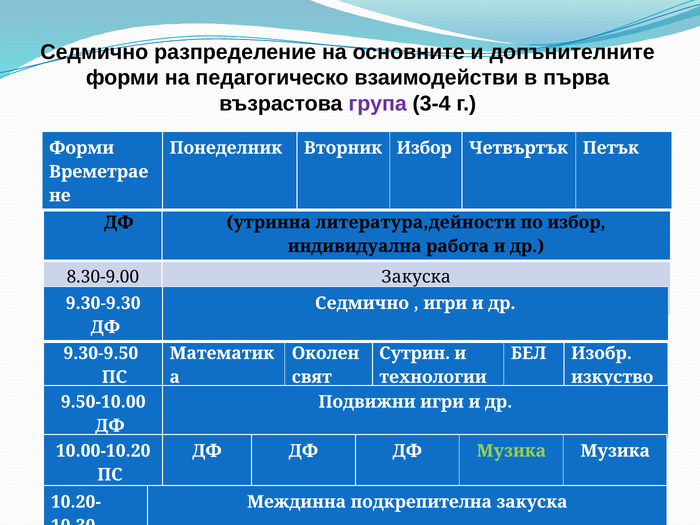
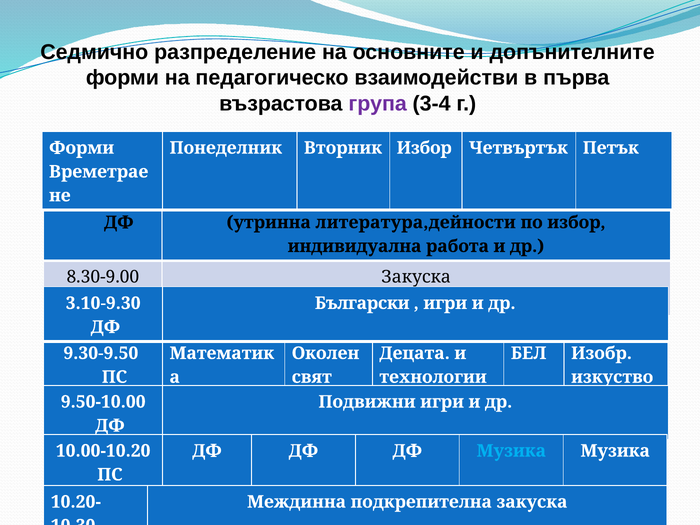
9.30-9.30: 9.30-9.30 -> 3.10-9.30 (103, 303)
Седмично: Седмично -> Български (362, 303)
Сутрин: Сутрин -> Децата (415, 353)
Музика colour: light green -> light blue (511, 451)
